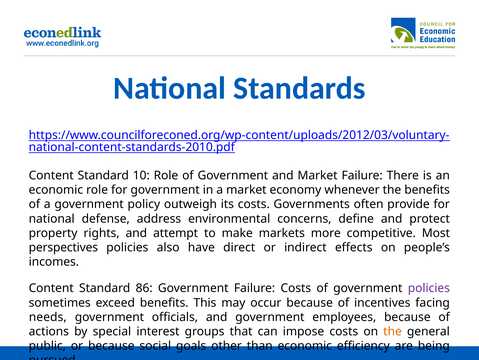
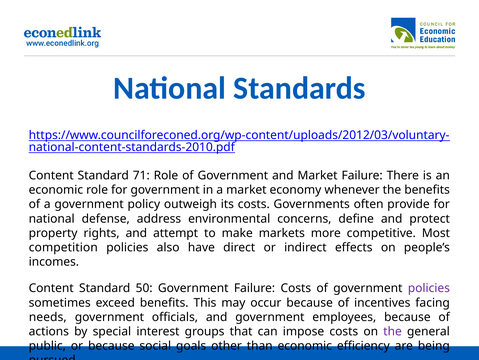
10: 10 -> 71 (141, 175)
perspectives: perspectives -> competition (63, 247)
86: 86 -> 50 (144, 288)
the colour: orange -> purple (393, 331)
